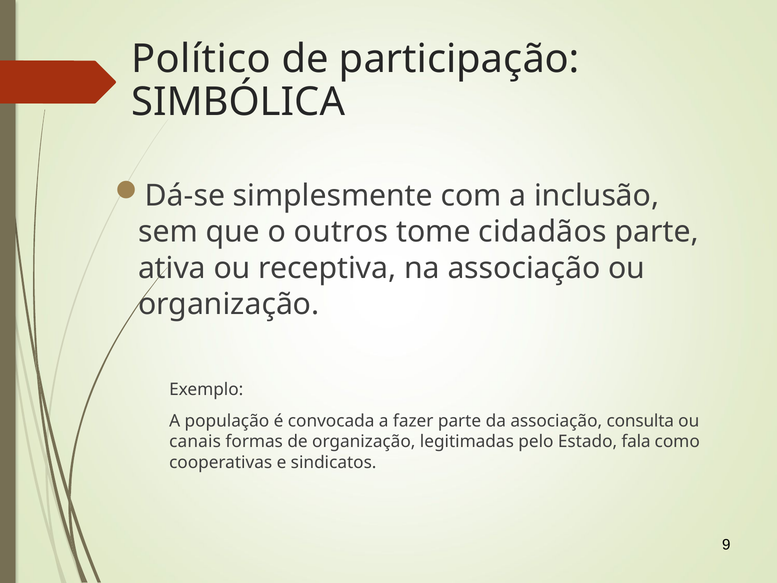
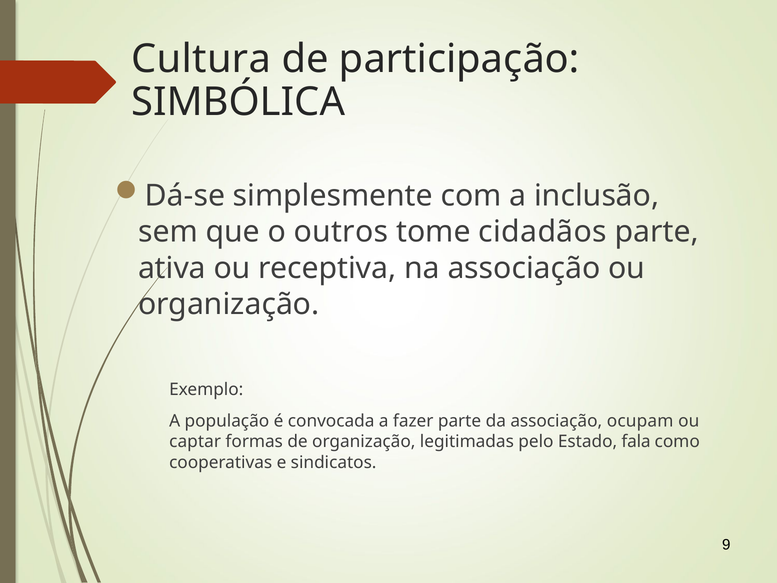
Político: Político -> Cultura (201, 59)
consulta: consulta -> ocupam (640, 421)
canais: canais -> captar (195, 442)
